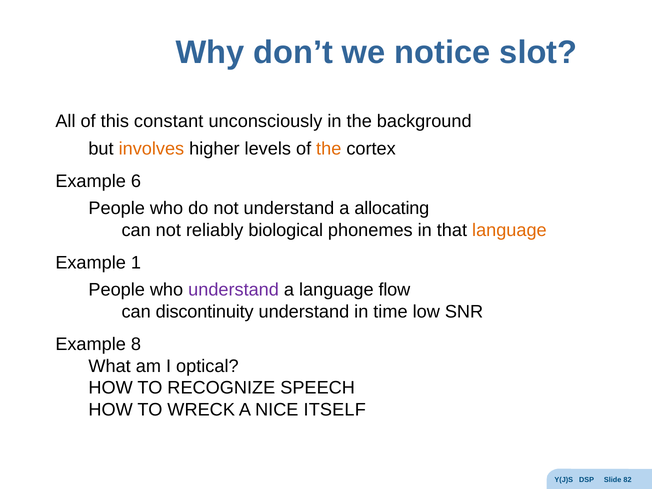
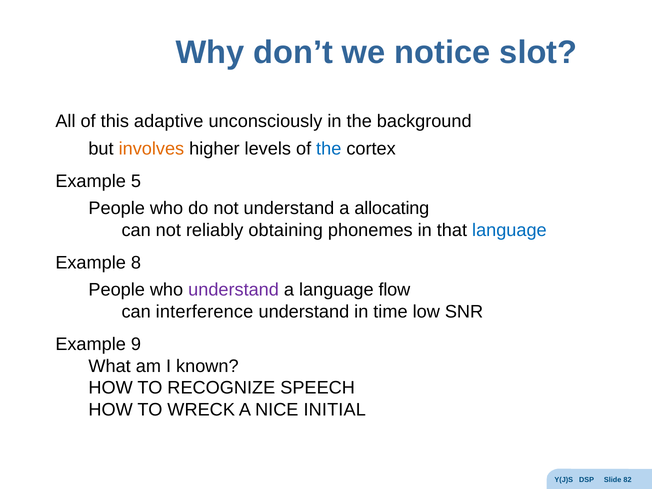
constant: constant -> adaptive (169, 121)
the colour: orange -> blue (329, 149)
6: 6 -> 5 (136, 181)
biological: biological -> obtaining (286, 230)
language colour: orange -> blue (509, 230)
1: 1 -> 8 (136, 263)
discontinuity: discontinuity -> interference (205, 312)
8: 8 -> 9 (136, 344)
optical: optical -> known (207, 366)
ITSELF: ITSELF -> INITIAL (335, 410)
